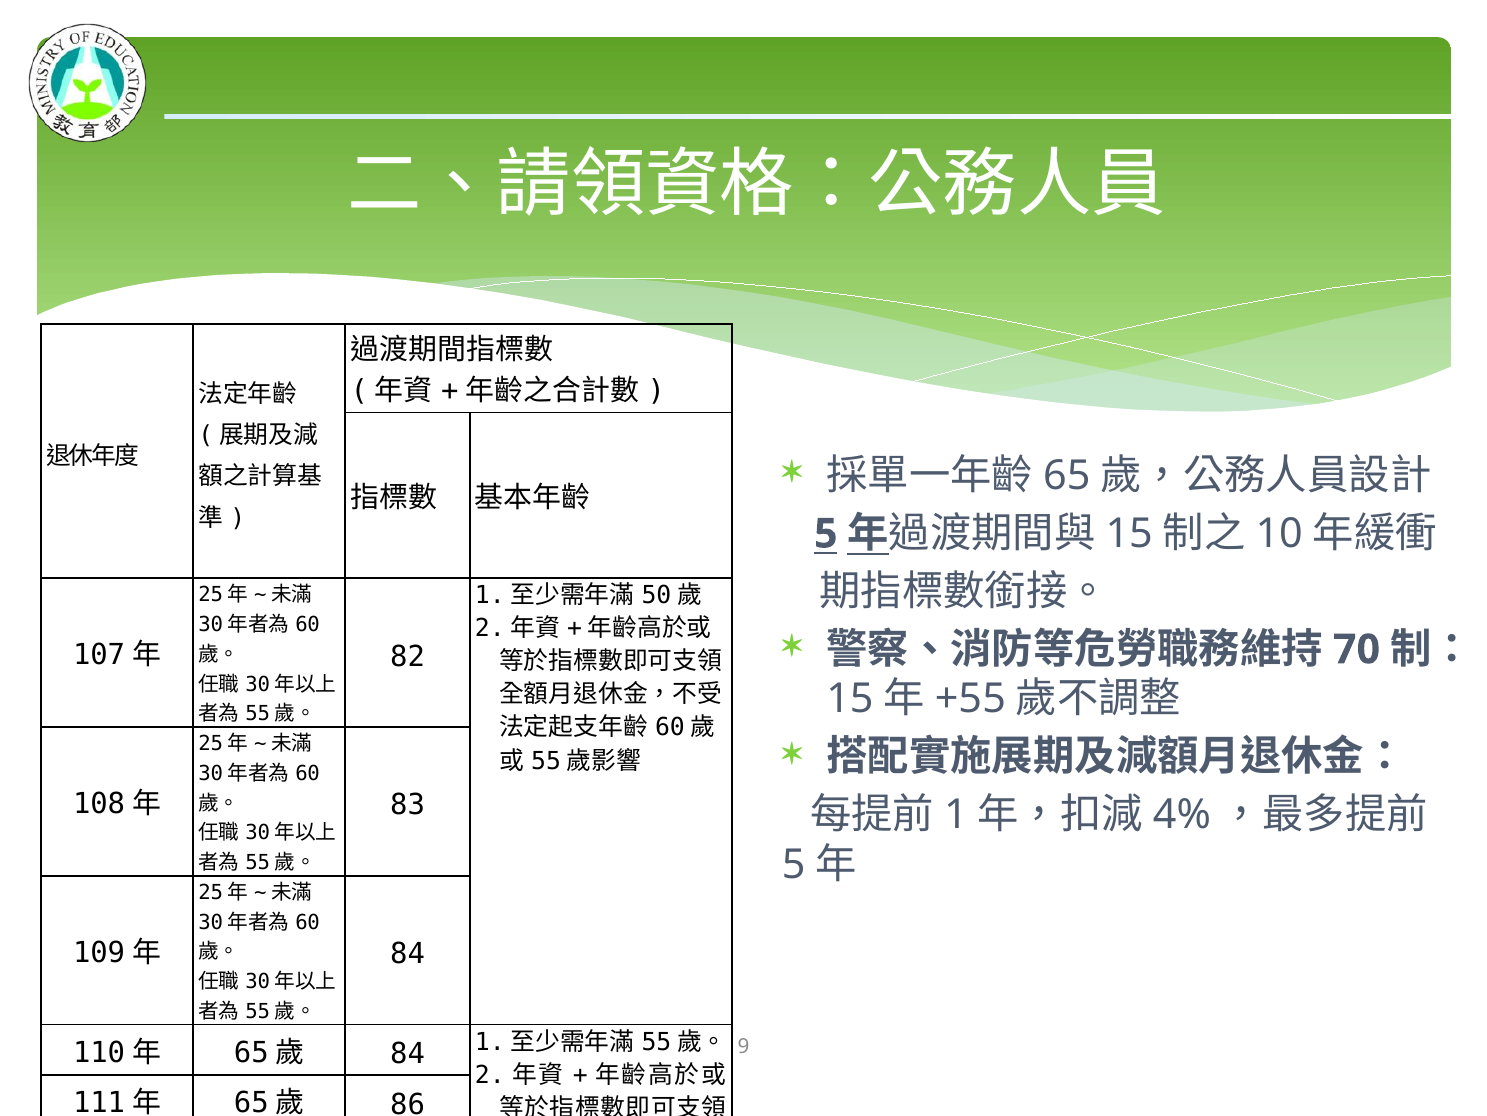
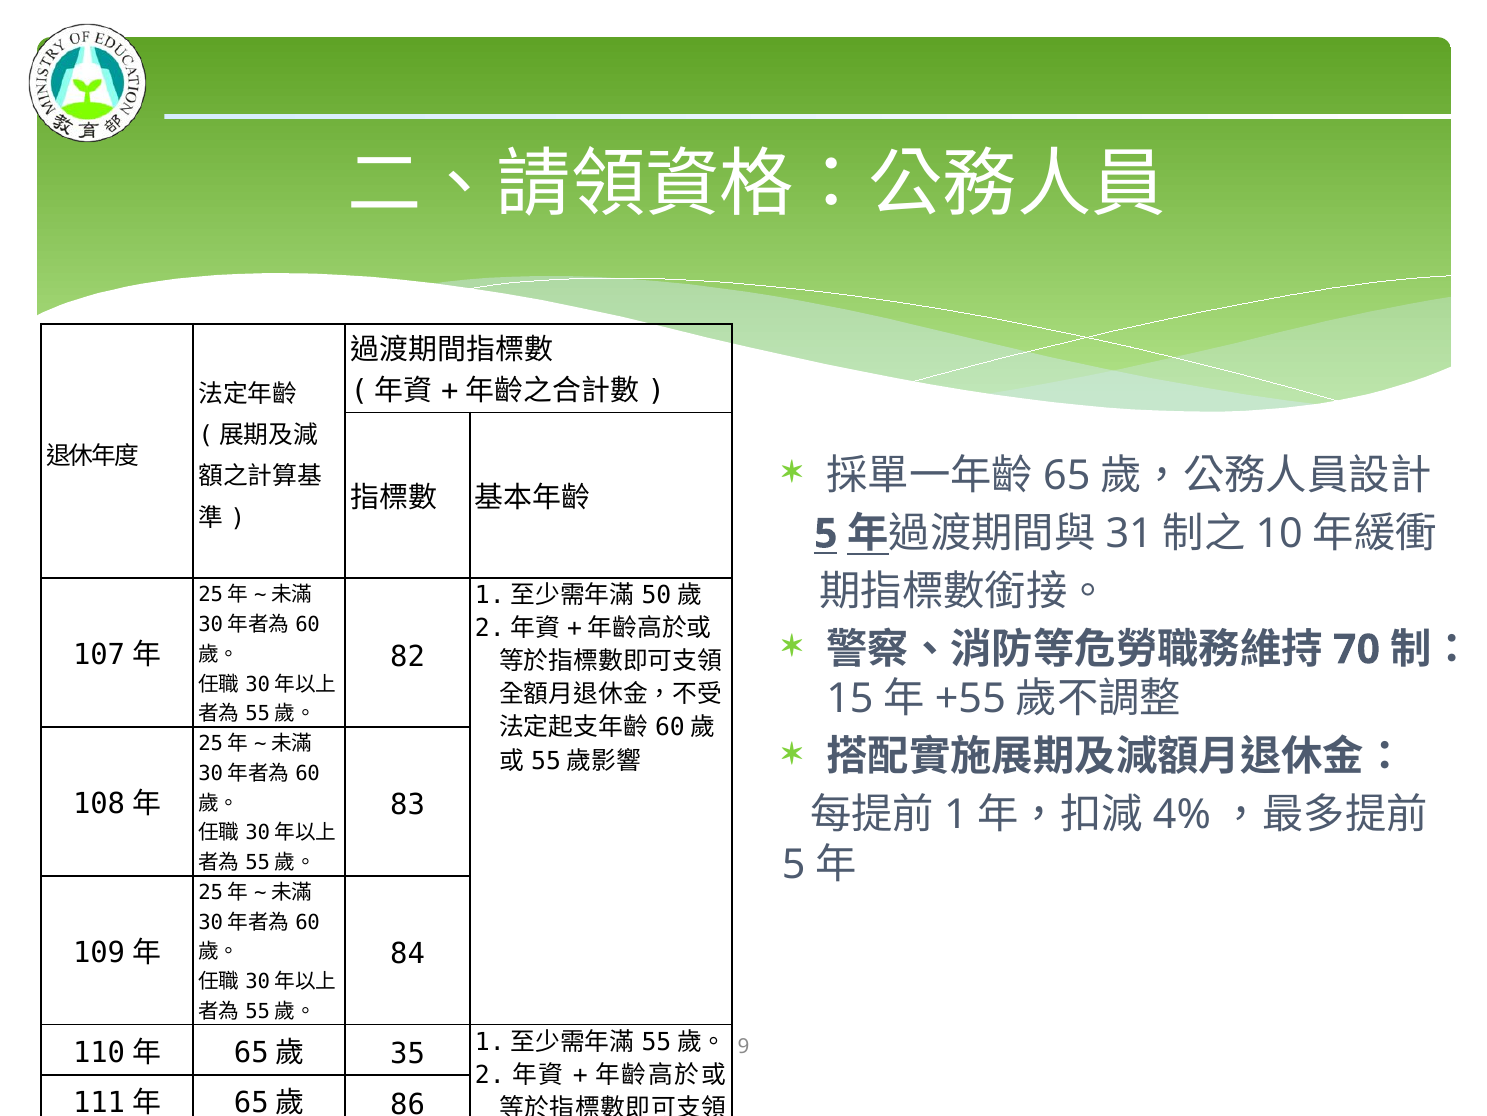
15: 15 -> 31 (1129, 534)
84: 84 -> 35 (408, 1053)
